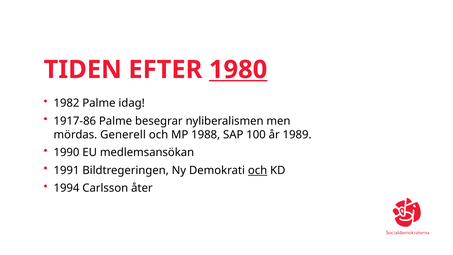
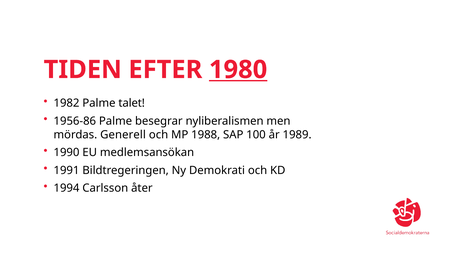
idag: idag -> talet (132, 103)
1917-86: 1917-86 -> 1956-86 (75, 121)
och underline: present -> none (258, 170)
